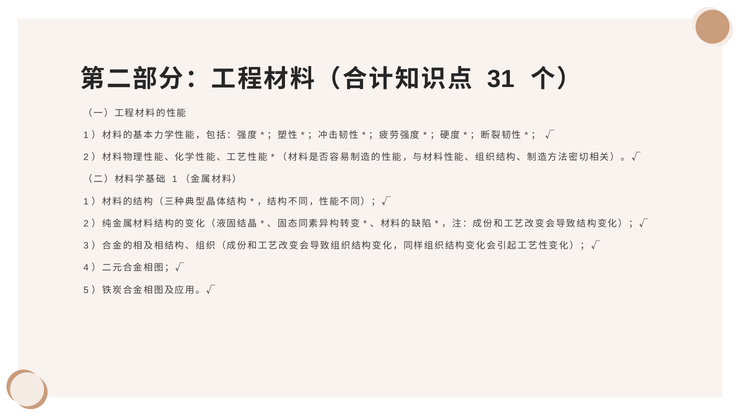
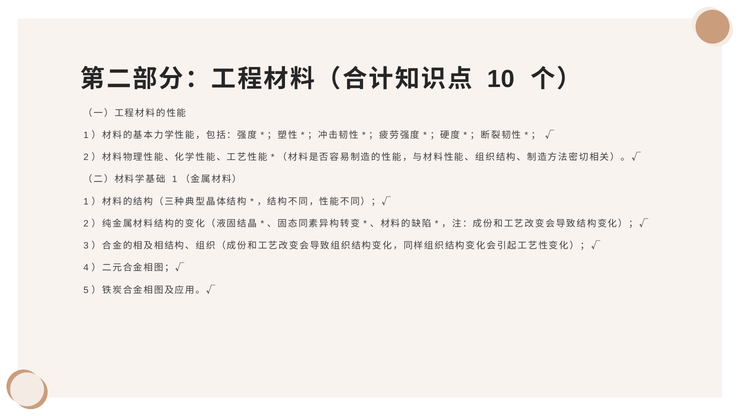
31: 31 -> 10 (501, 79)
